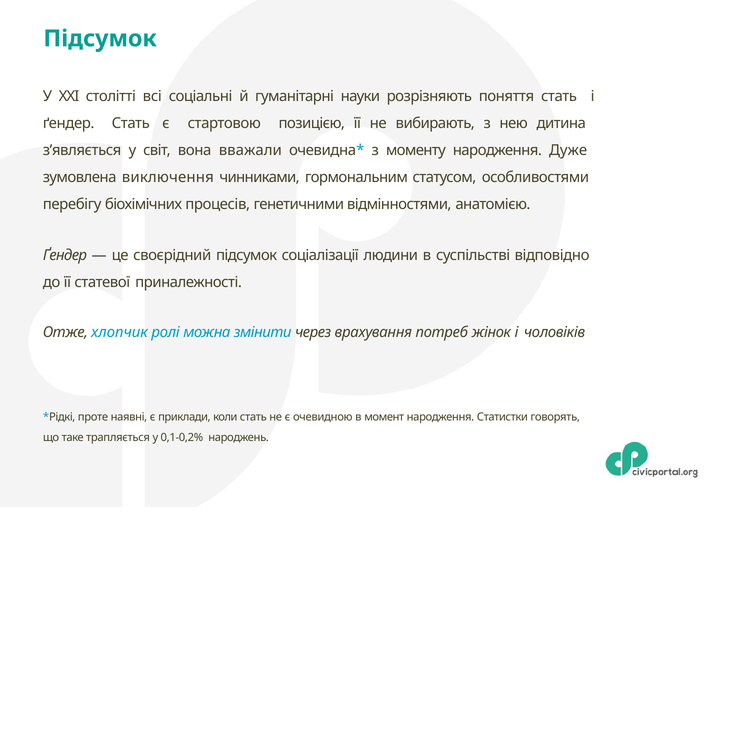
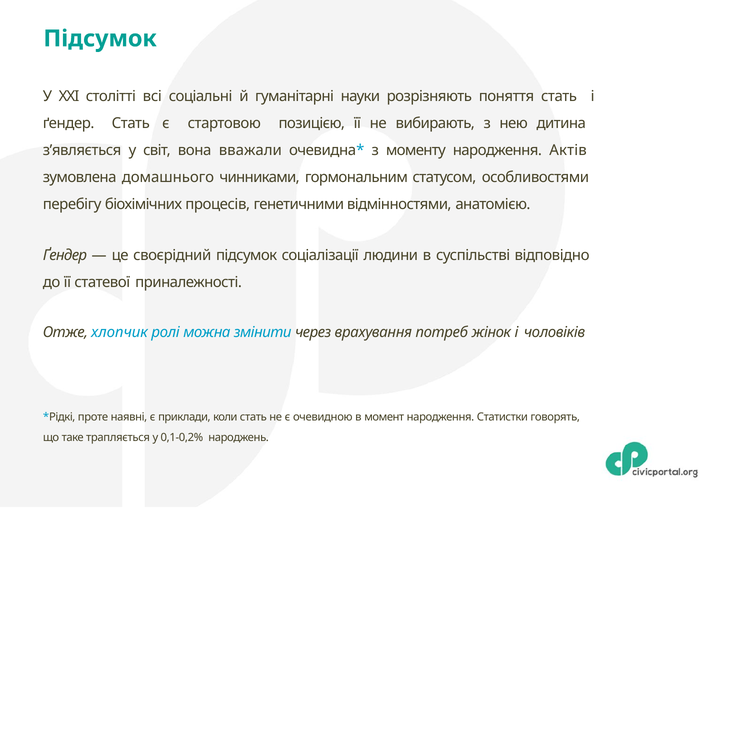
Дуже: Дуже -> Актів (568, 150)
виключення: виключення -> домашнього (168, 177)
